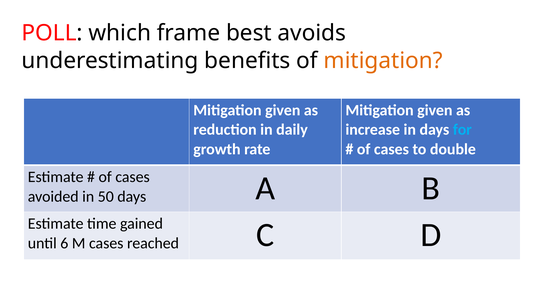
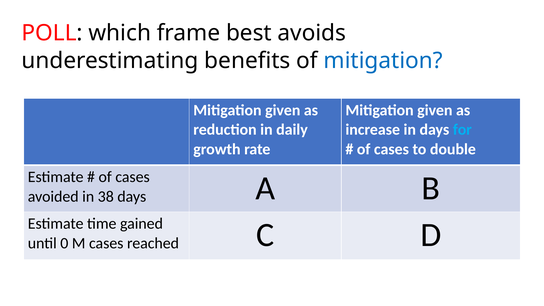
mitigation colour: orange -> blue (383, 61)
50: 50 -> 38 (106, 196)
6: 6 -> 0 (64, 243)
